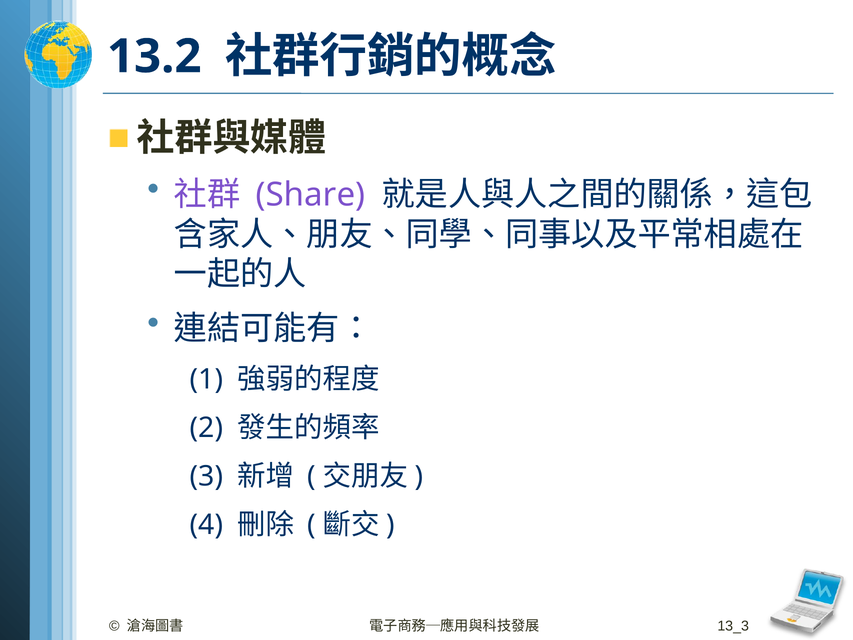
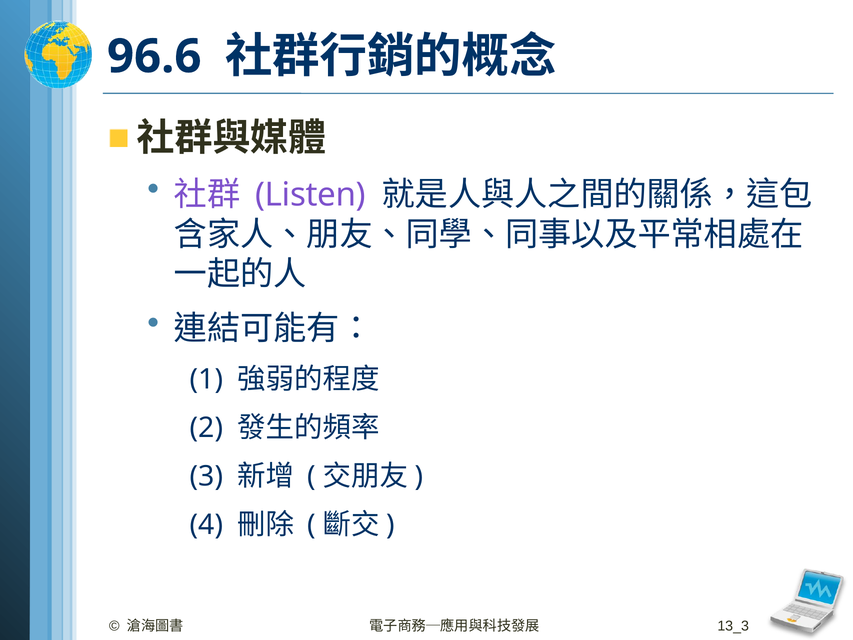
13.2: 13.2 -> 96.6 (154, 57)
Share: Share -> Listen (311, 195)
